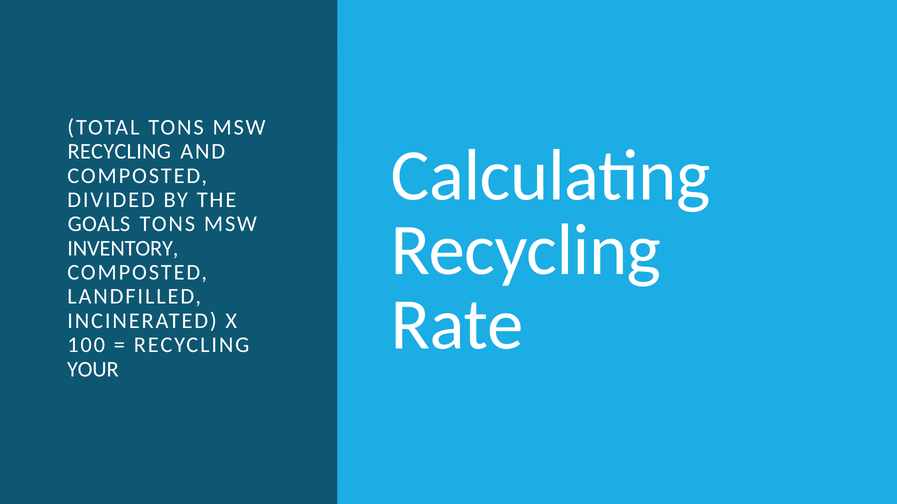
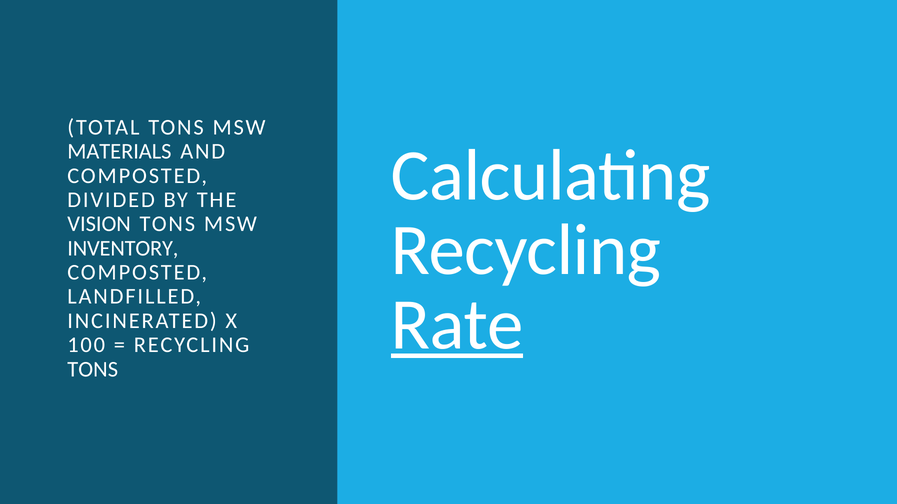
RECYCLING: RECYCLING -> MATERIALS (119, 152)
GOALS: GOALS -> VISION (99, 224)
Rate underline: none -> present (457, 325)
YOUR: YOUR -> TONS (93, 370)
